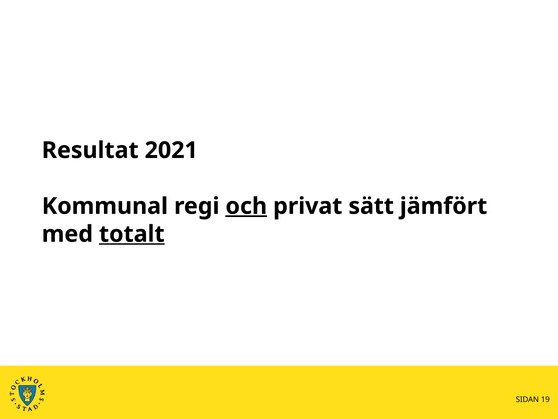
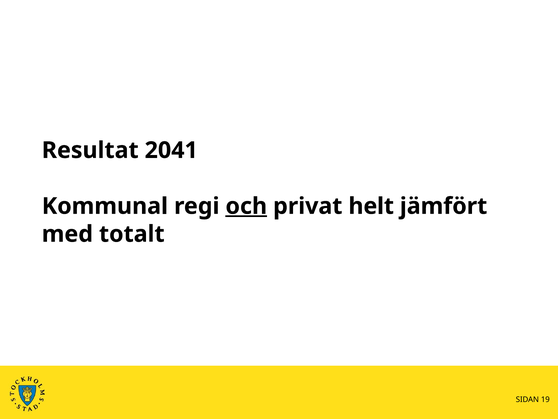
2021: 2021 -> 2041 (171, 150)
sätt: sätt -> helt (371, 206)
totalt underline: present -> none (132, 234)
